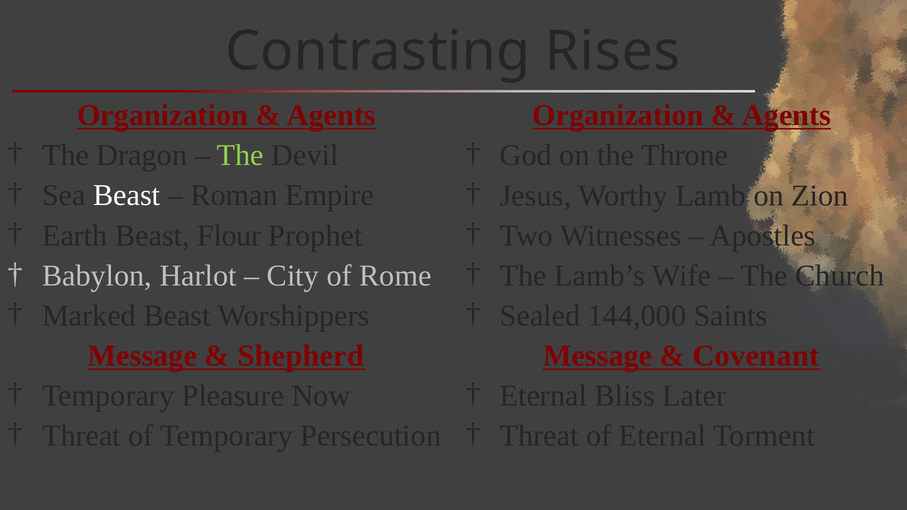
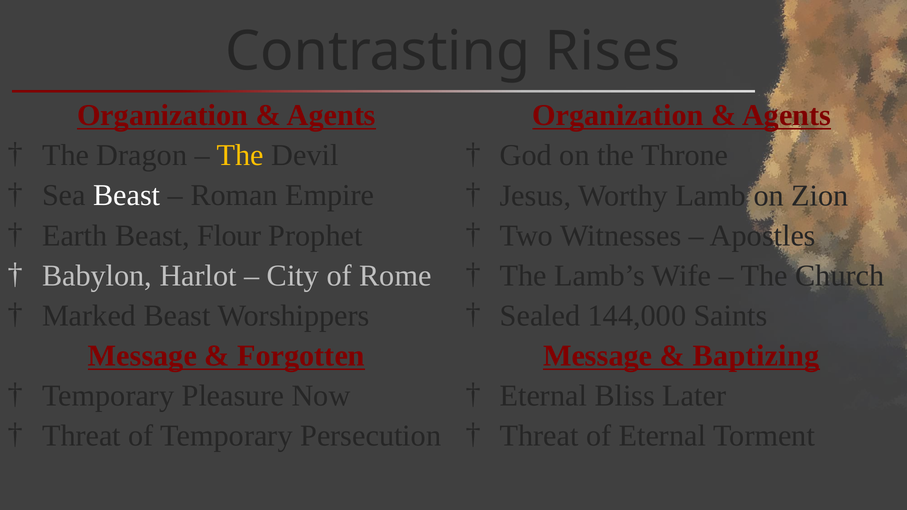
The colour: light green -> yellow (240, 156)
Shepherd: Shepherd -> Forgotten (301, 356)
Covenant: Covenant -> Baptizing (756, 356)
